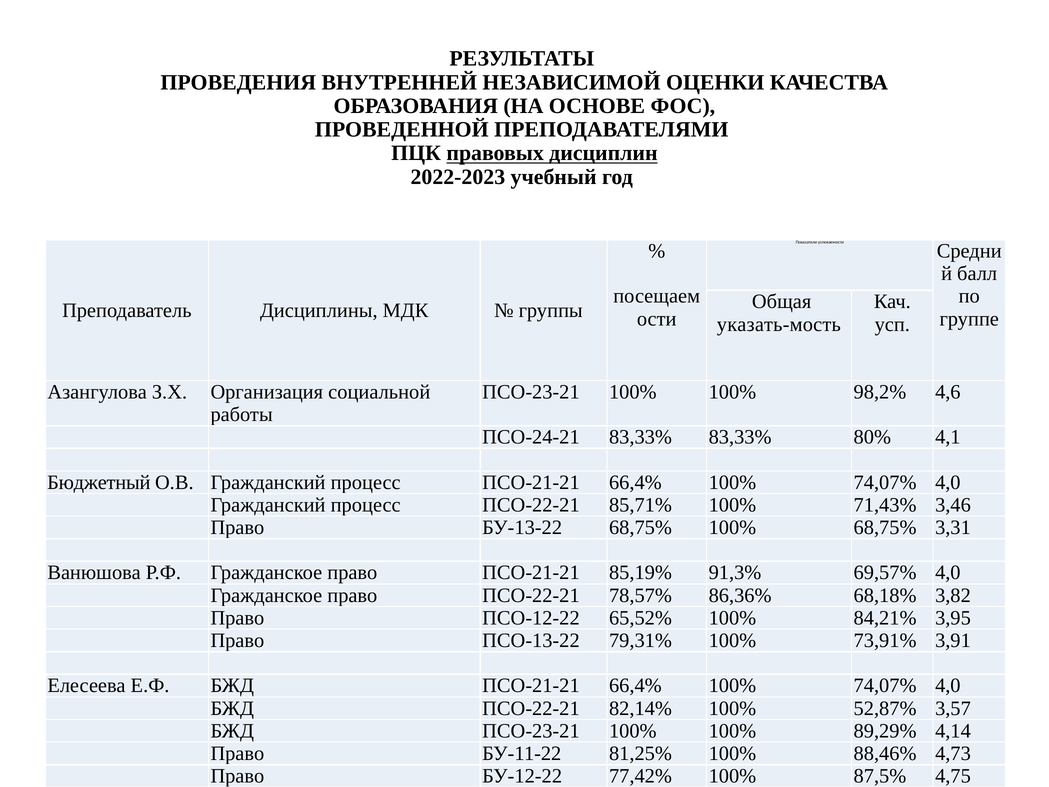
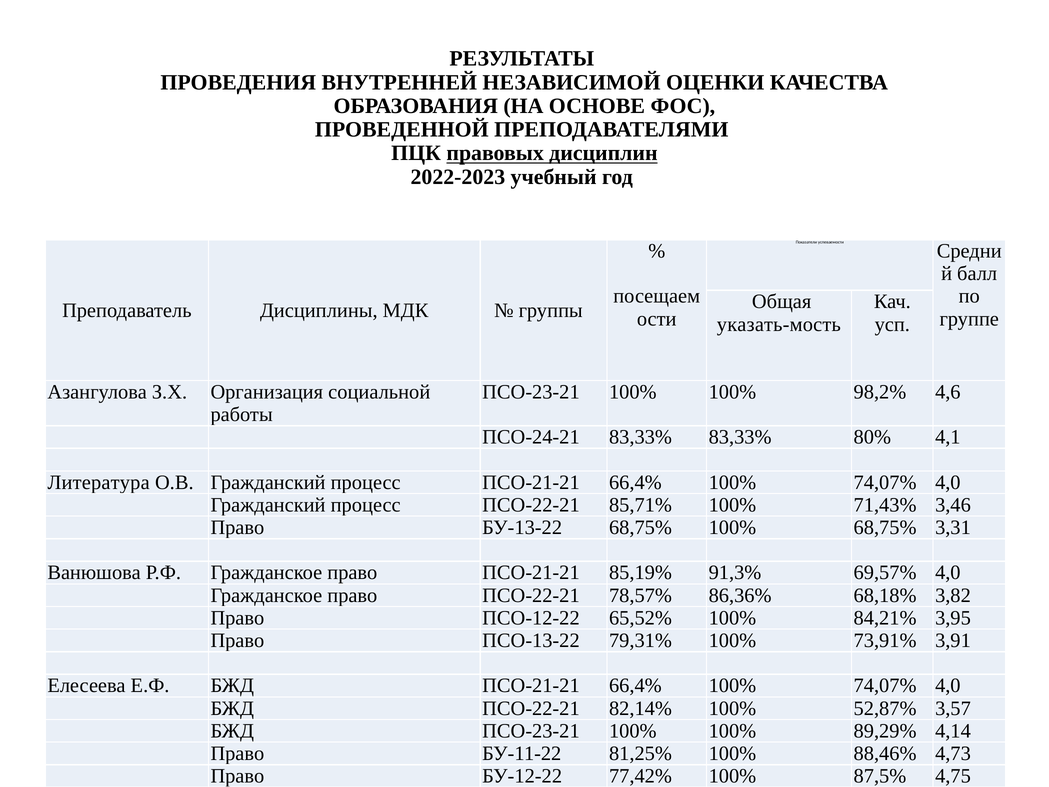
Бюджетный: Бюджетный -> Литература (99, 482)
